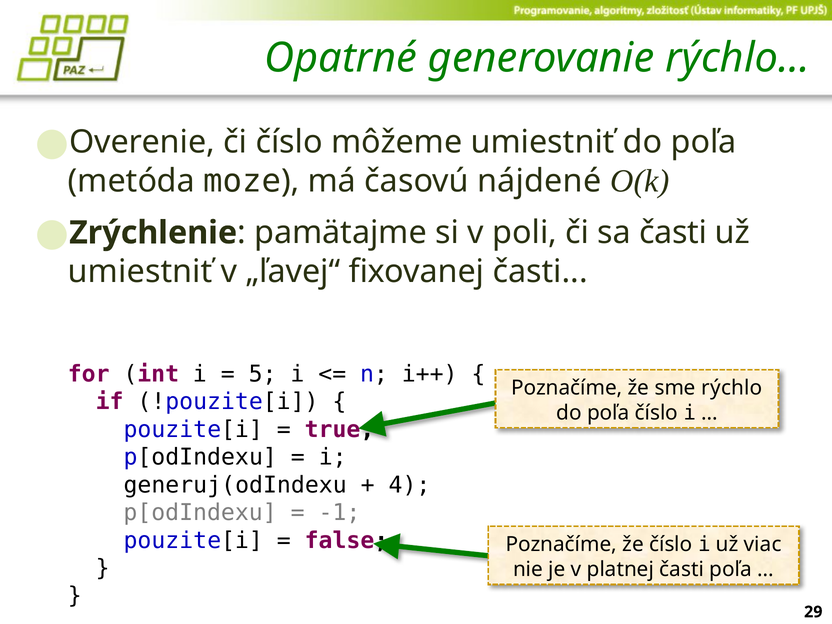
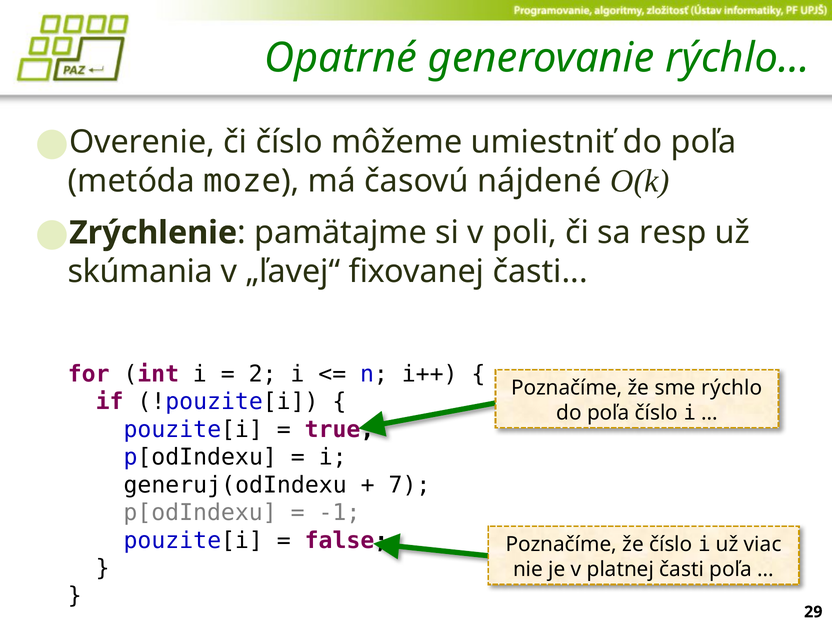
sa časti: časti -> resp (673, 233)
umiestniť: umiestniť -> skúmania (140, 272)
5: 5 -> 2 (263, 374)
4: 4 -> 7 (409, 485)
